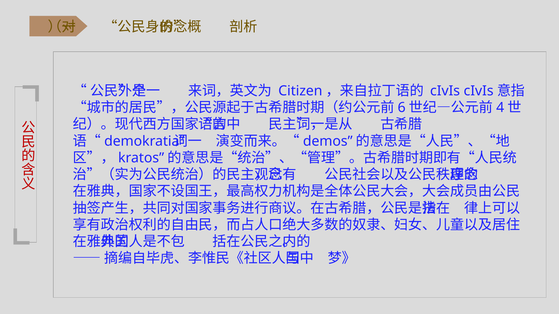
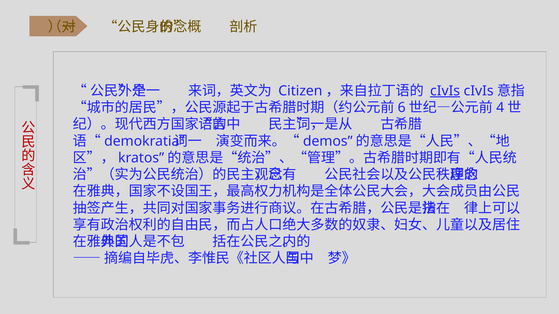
cIvIs underline: none -> present (445, 91)
